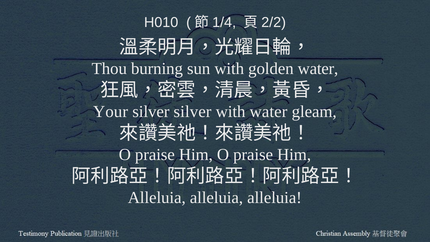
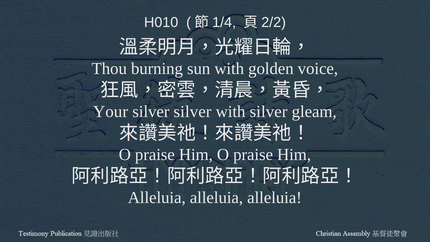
golden water: water -> voice (318, 68)
with water: water -> silver (269, 112)
